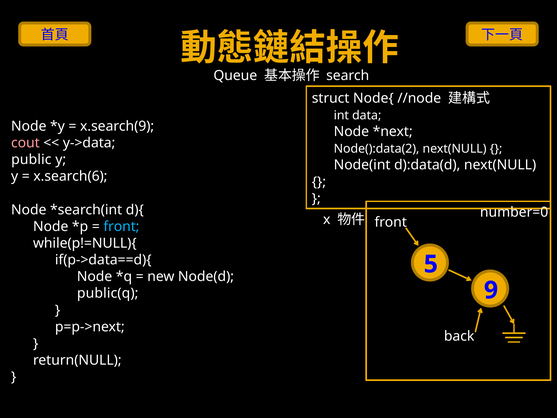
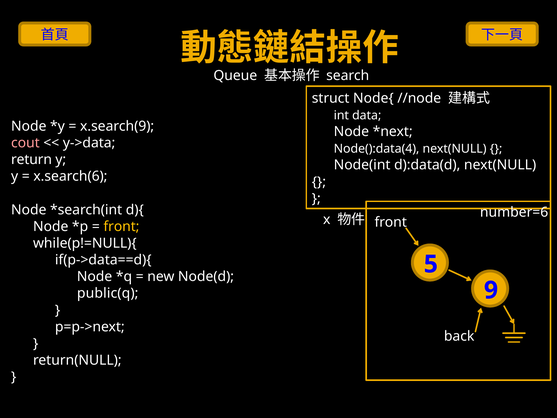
Node():data(2: Node():data(2 -> Node():data(4 (377, 149)
public: public -> return (32, 160)
number=0: number=0 -> number=6 (514, 212)
front colour: light blue -> yellow (121, 226)
